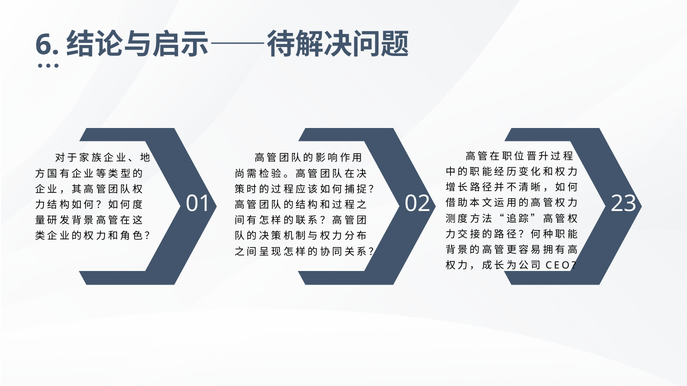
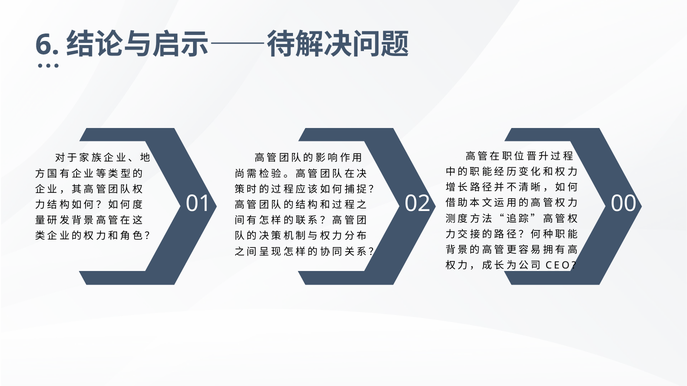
23: 23 -> 00 (624, 204)
